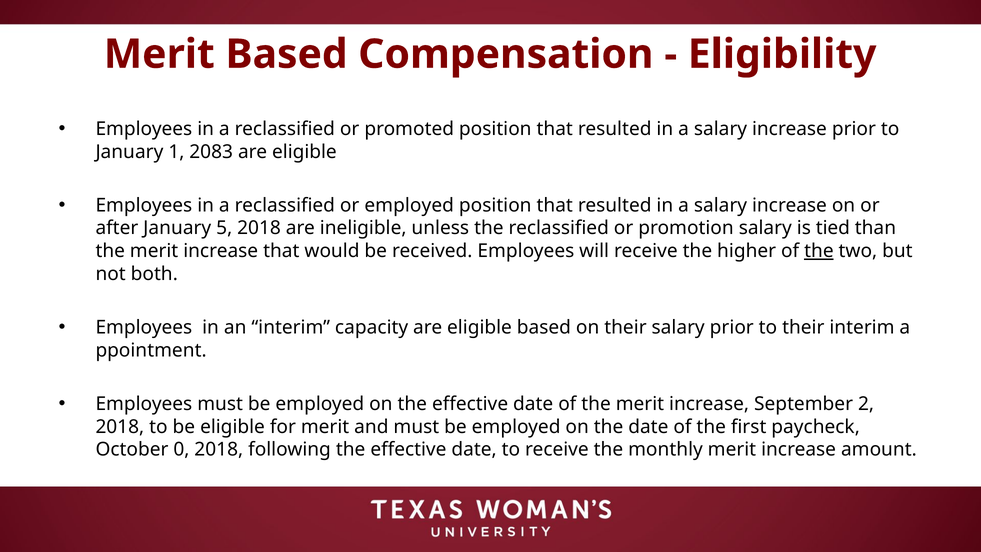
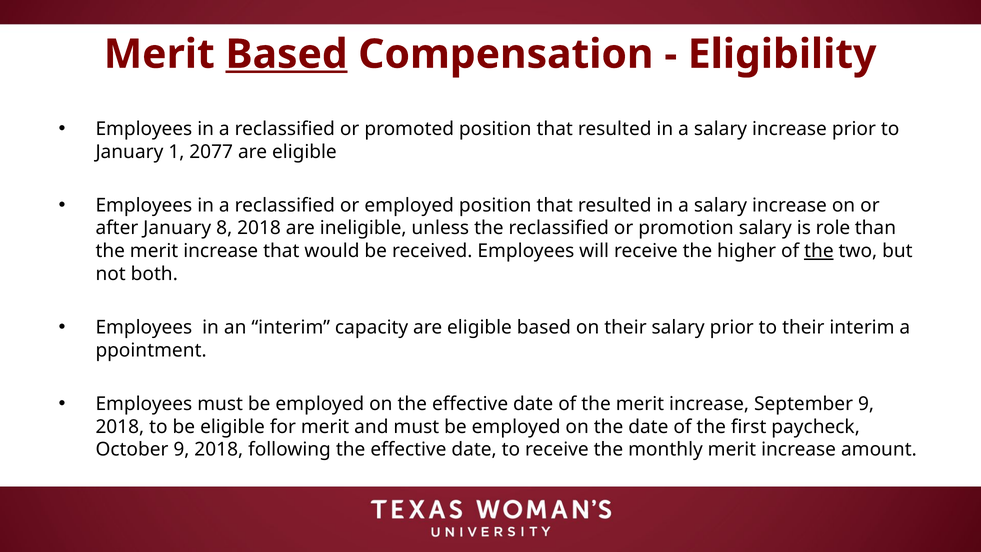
Based underline: none -> present (287, 54)
2083: 2083 -> 2077 (211, 152)
5: 5 -> 8 (224, 228)
tied: tied -> role (833, 228)
September 2: 2 -> 9 (866, 404)
October 0: 0 -> 9 (181, 450)
